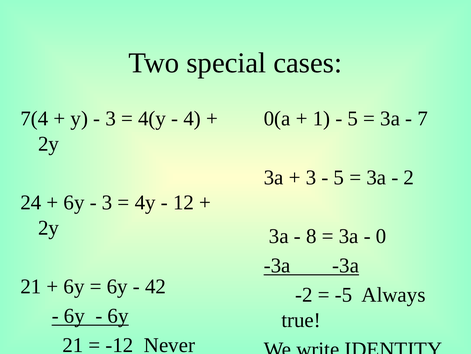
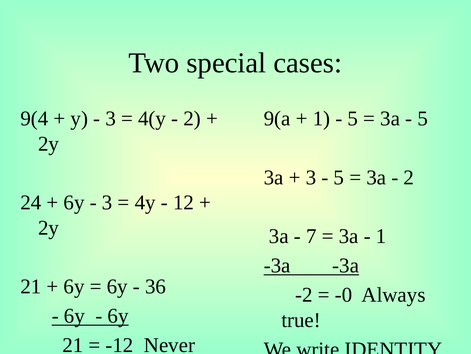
7(4: 7(4 -> 9(4 (34, 118)
4: 4 -> 2 (192, 118)
0(a: 0(a -> 9(a (277, 118)
7: 7 -> 5 (423, 118)
8: 8 -> 7 (311, 236)
0: 0 -> 1 (381, 236)
42: 42 -> 36 (156, 286)
-5: -5 -> -0 (344, 294)
